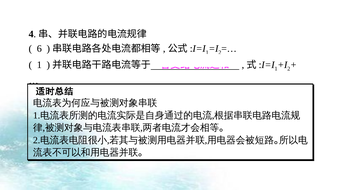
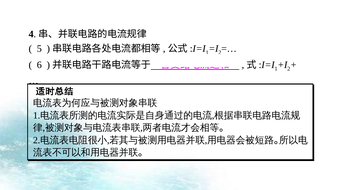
6: 6 -> 5 (39, 49)
1: 1 -> 6 (39, 65)
